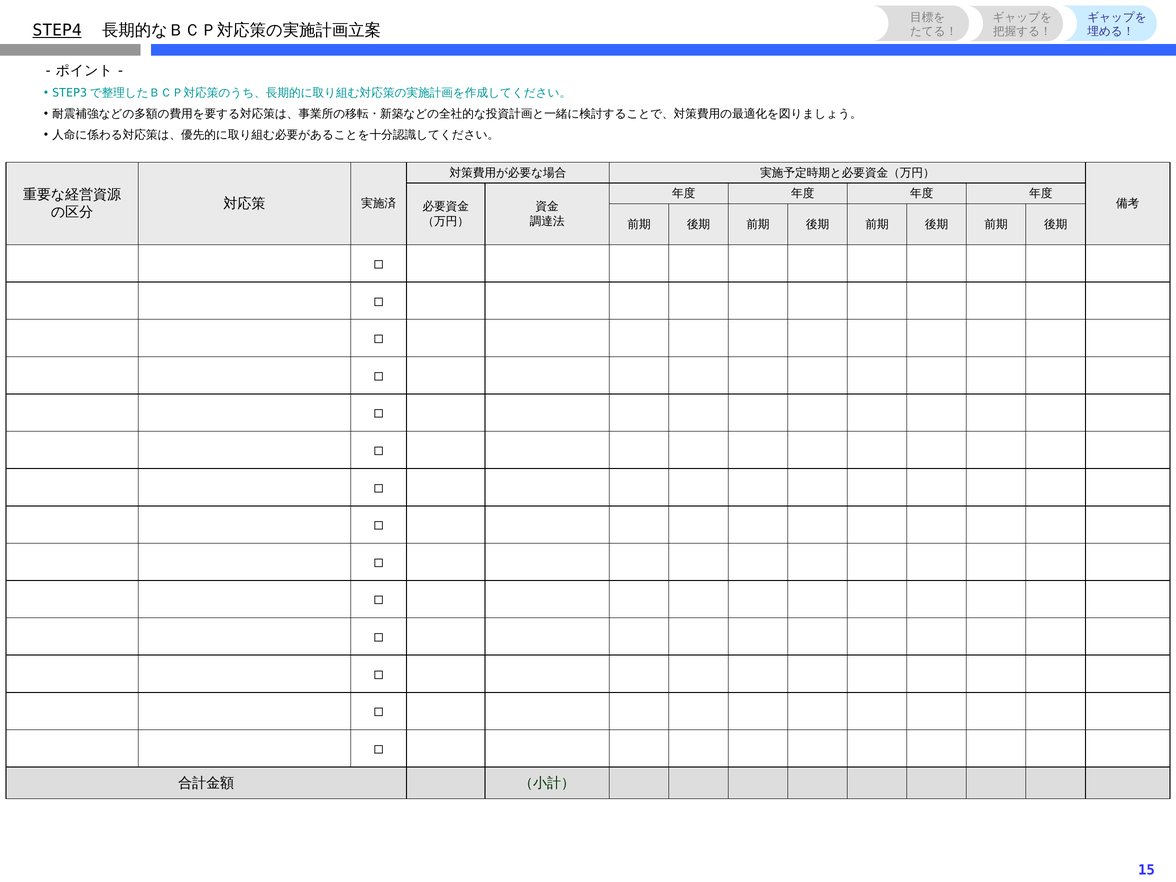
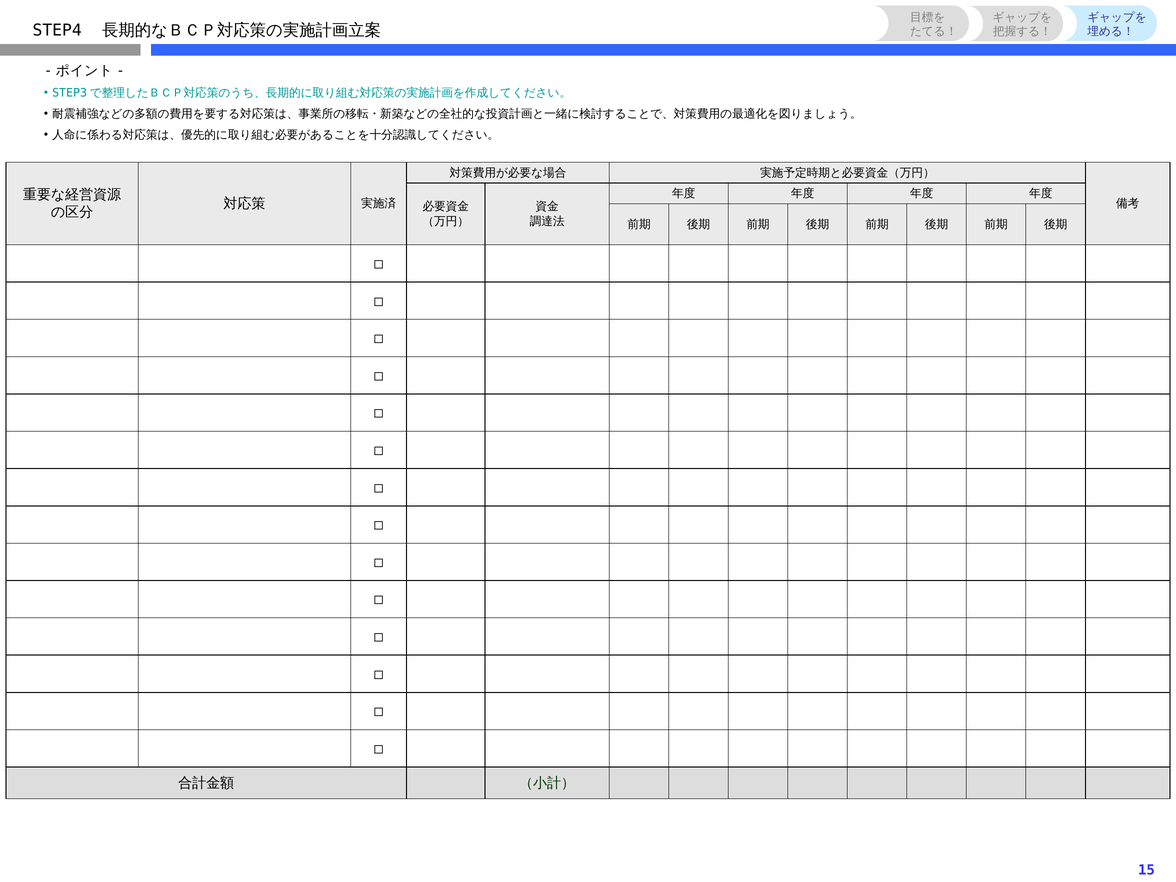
STEP4 underline: present -> none (57, 30)
